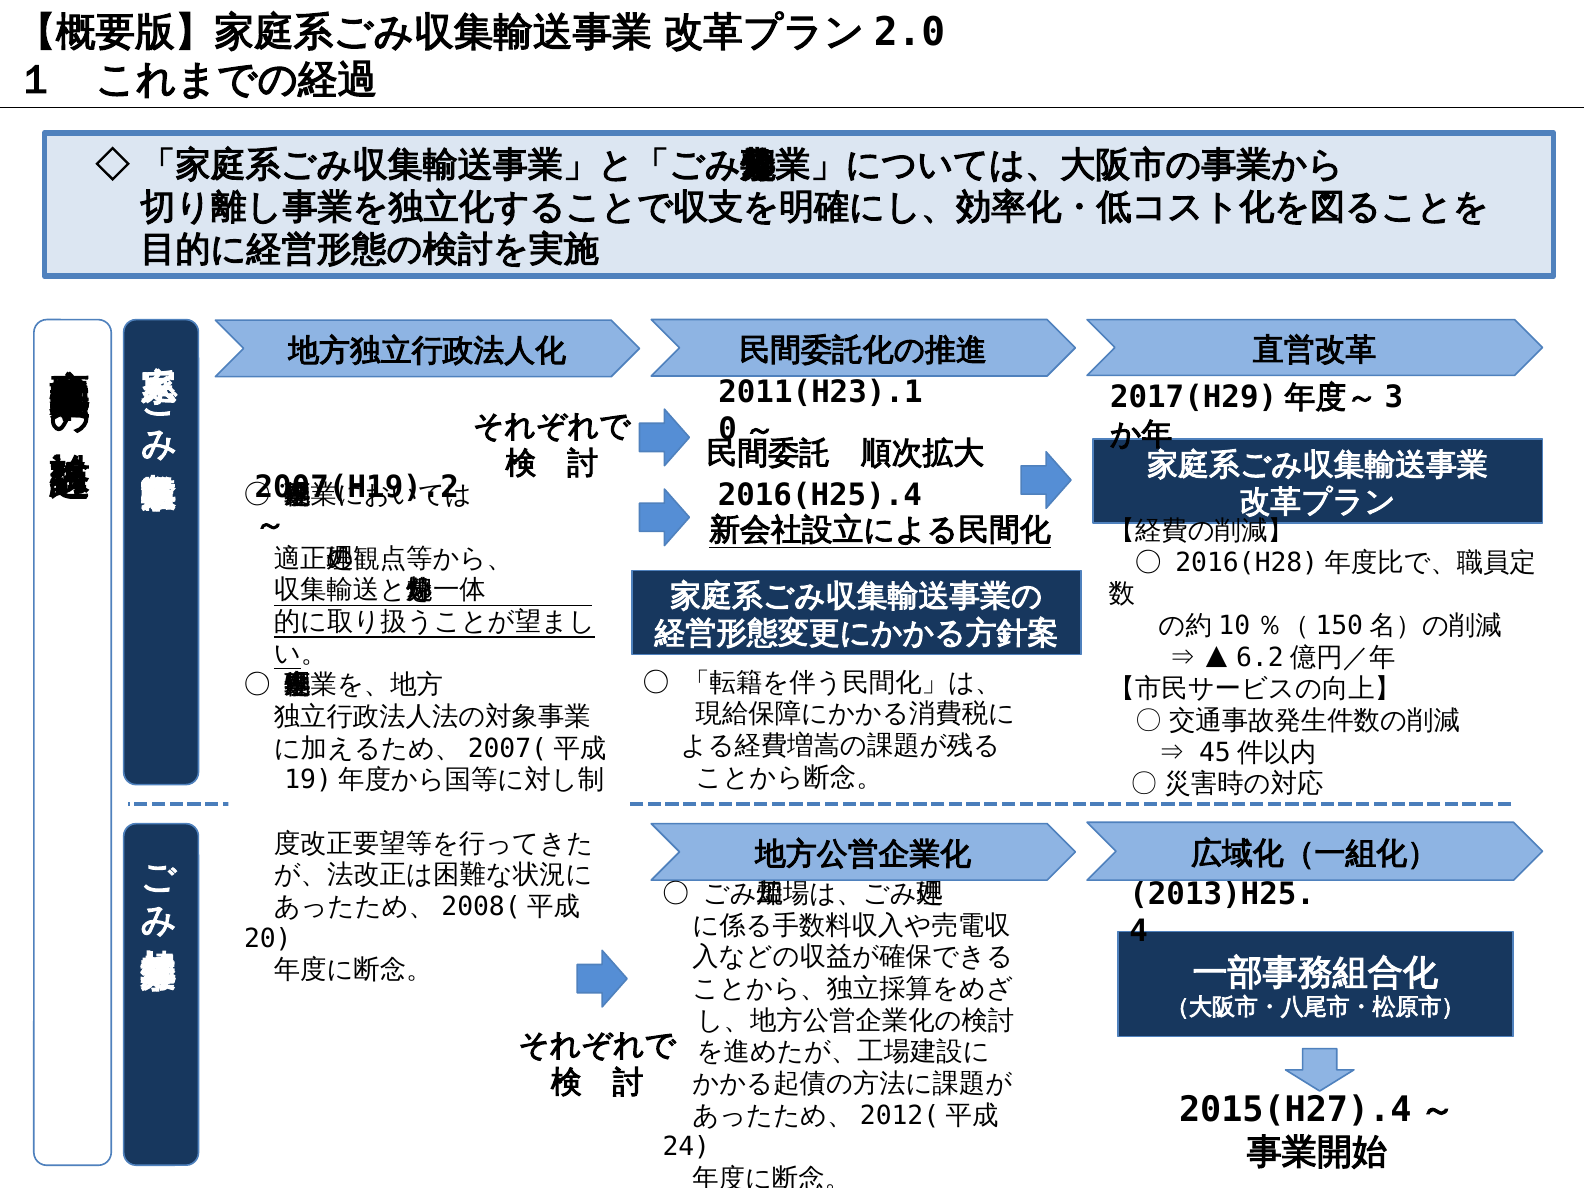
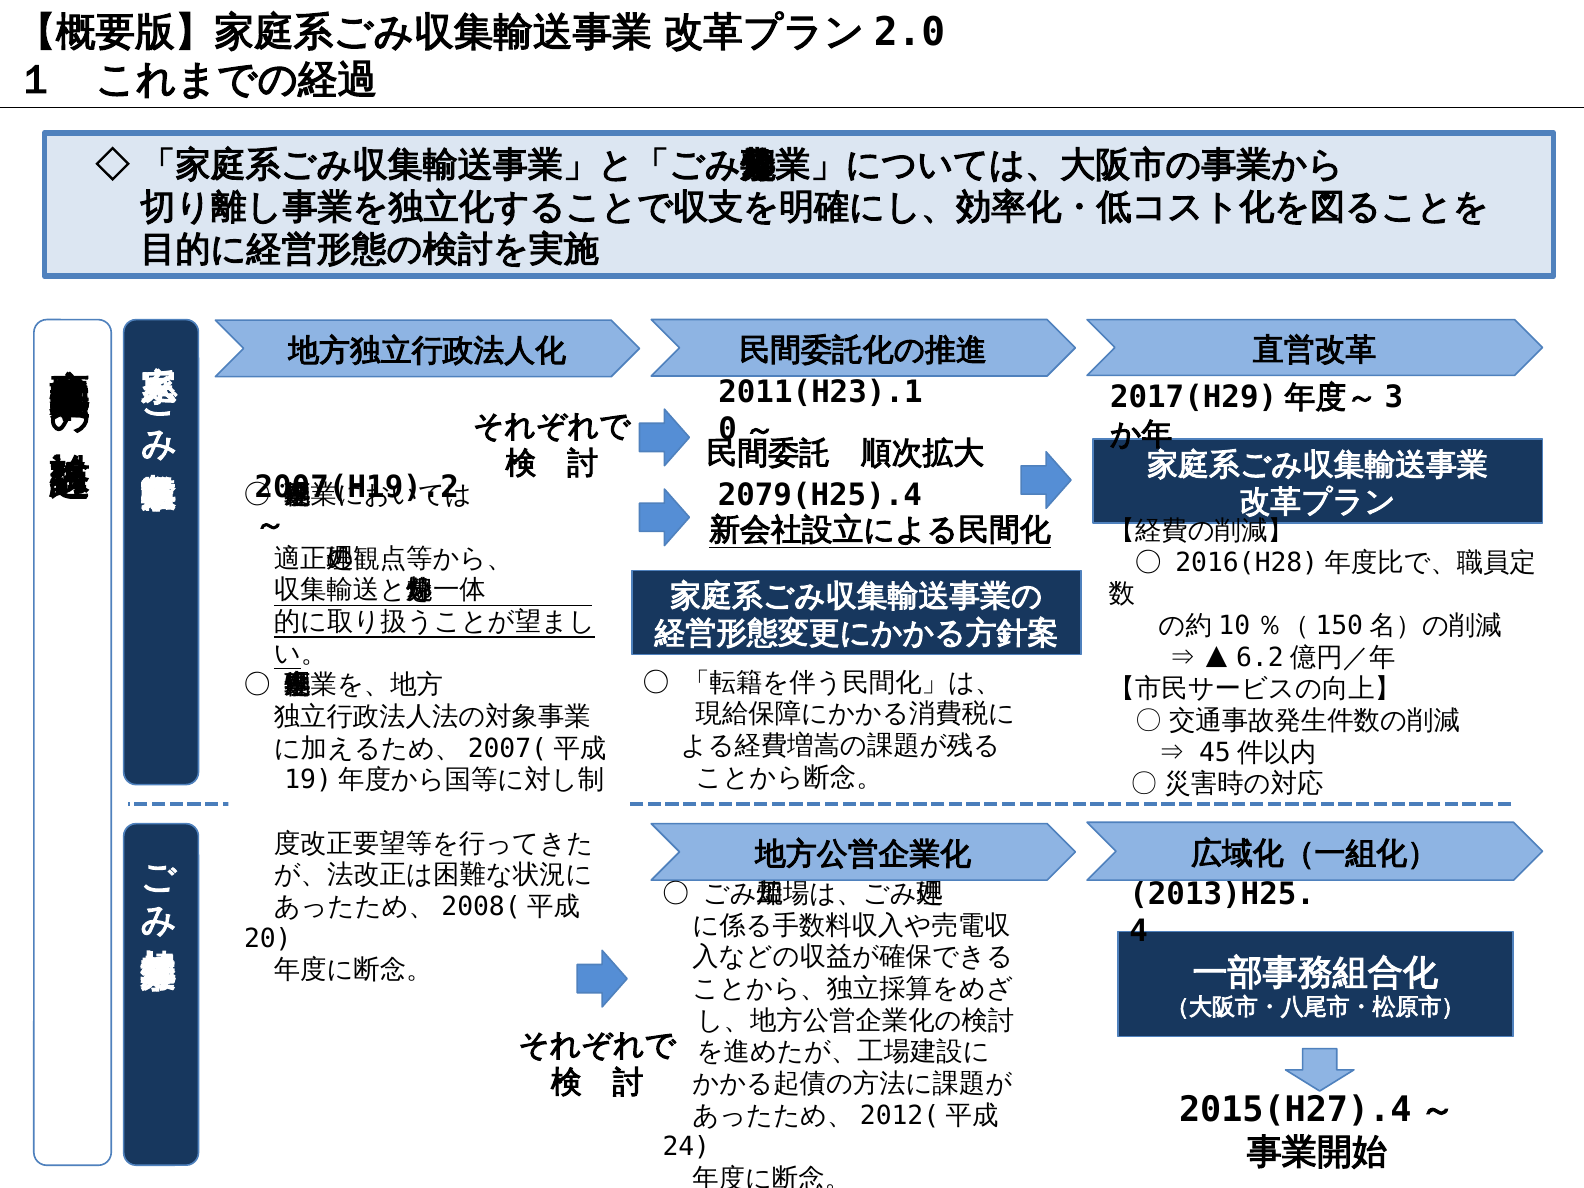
2016(H25).4: 2016(H25).4 -> 2079(H25).4 (820, 495)
